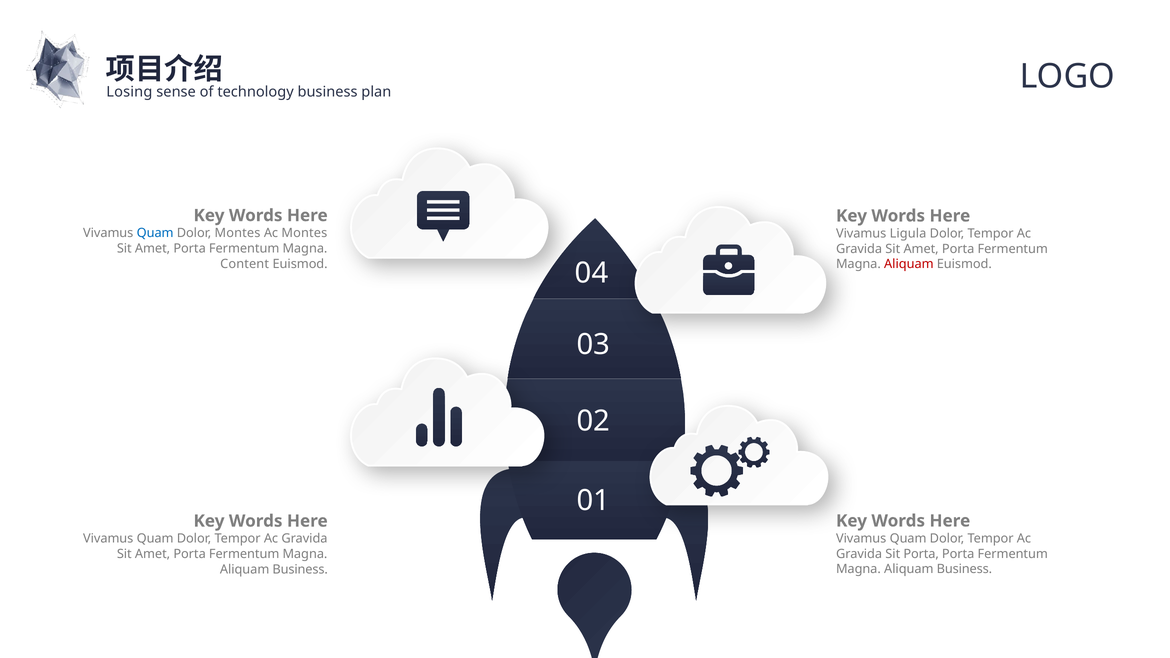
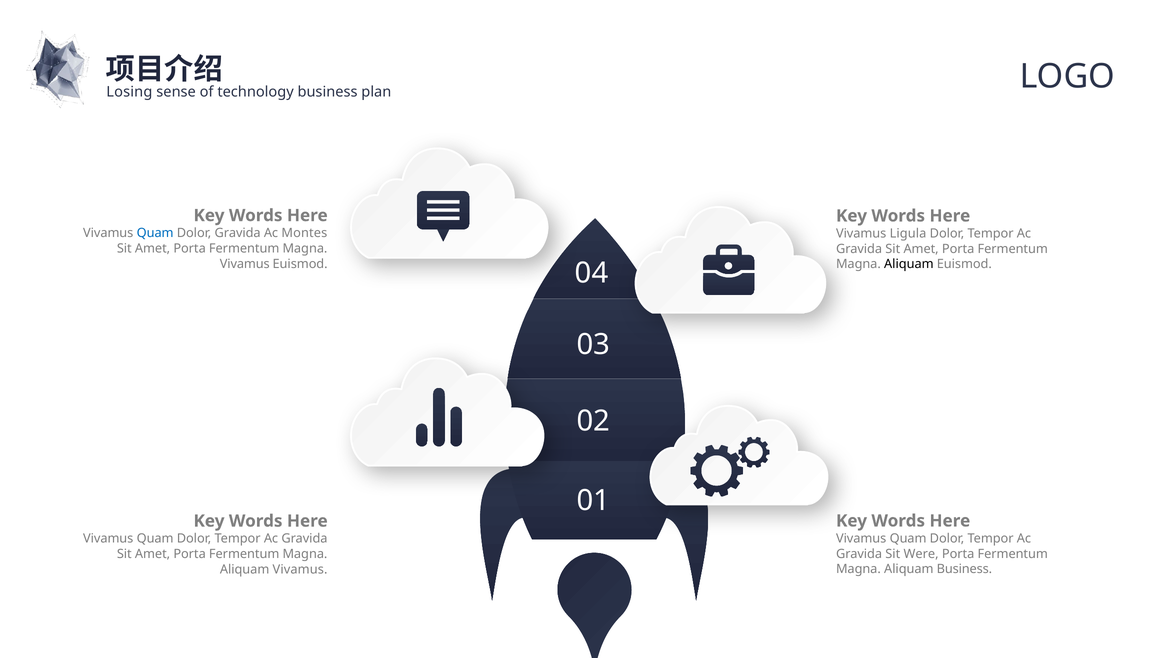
Dolor Montes: Montes -> Gravida (238, 233)
Content: Content -> Vivamus (245, 264)
Aliquam colour: red -> black (909, 264)
Sit Porta: Porta -> Were (921, 554)
Business: Business -> Vivamus (300, 569)
